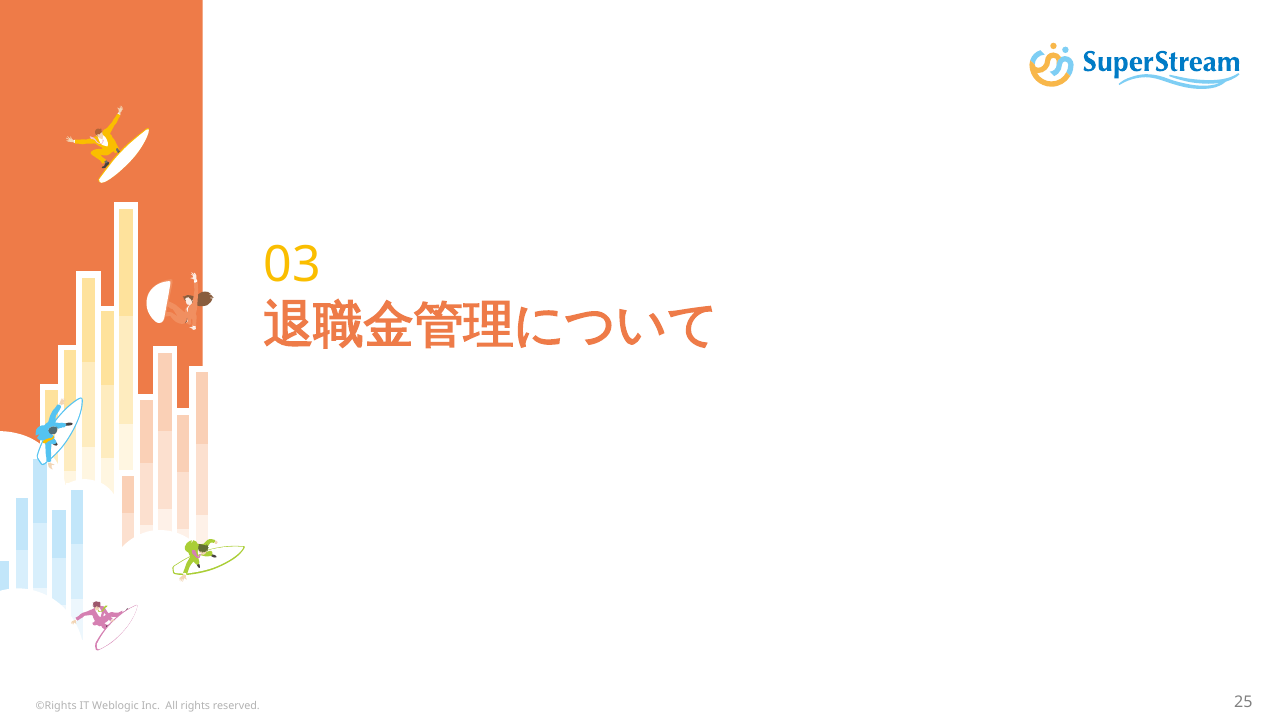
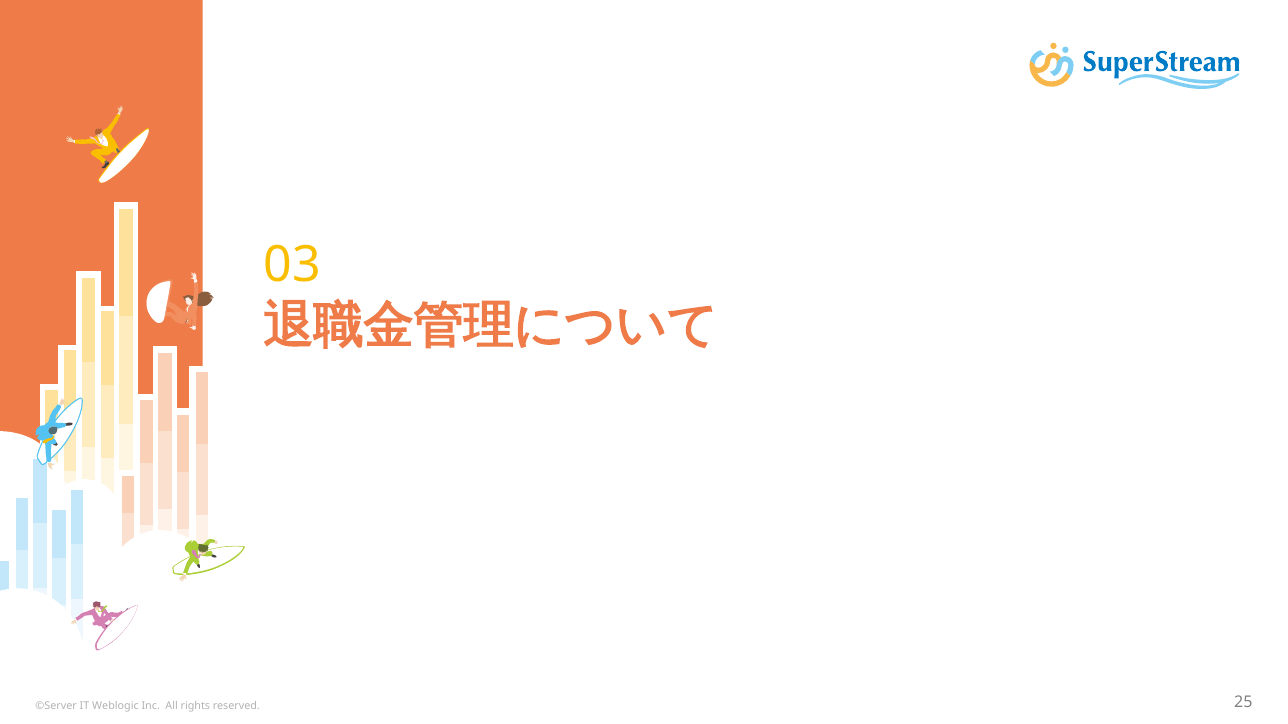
©Rights: ©Rights -> ©Server (56, 706)
